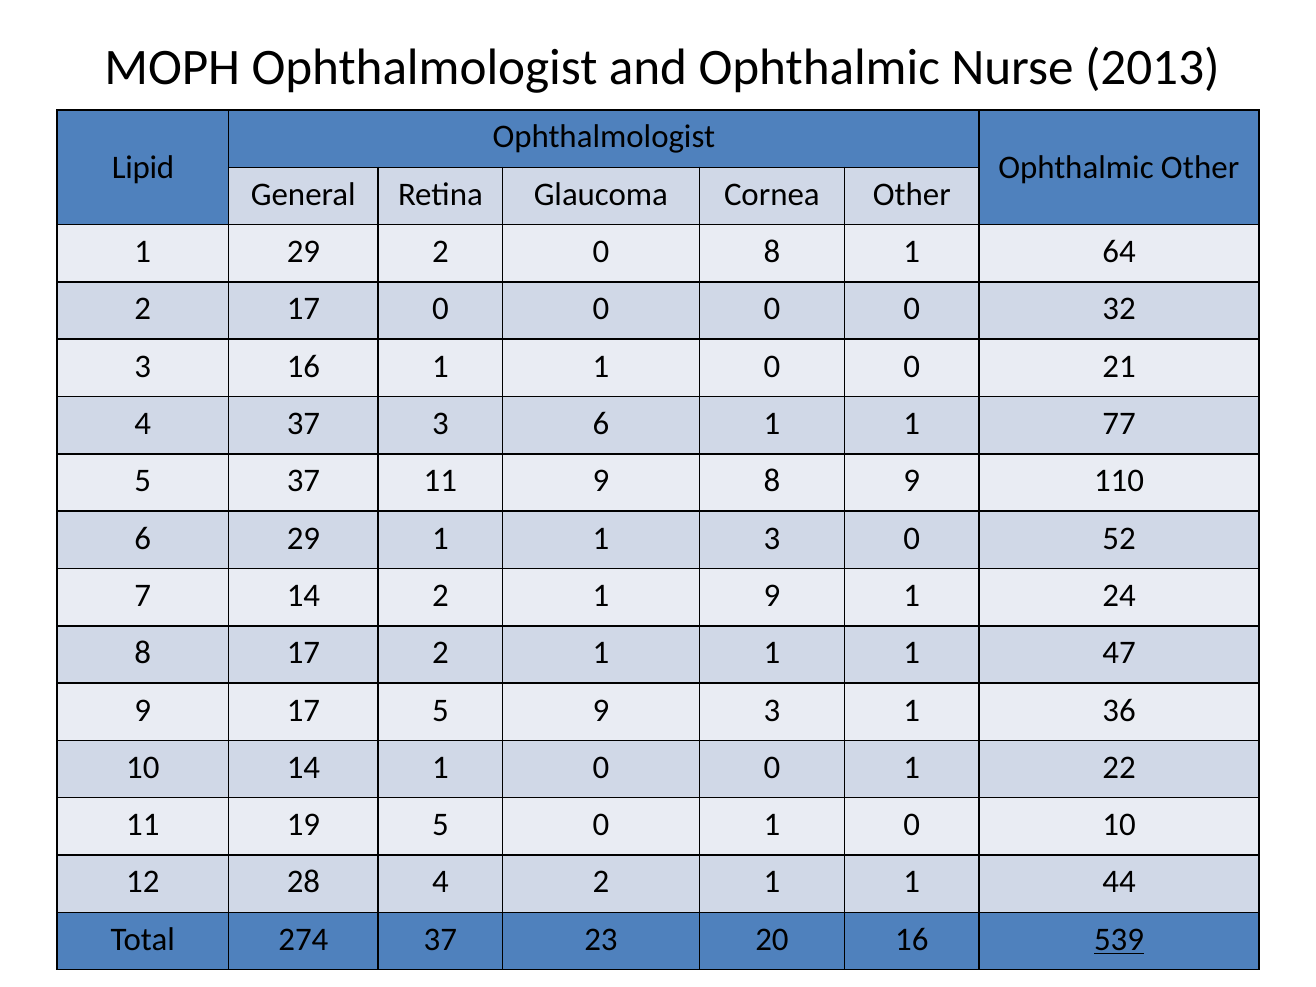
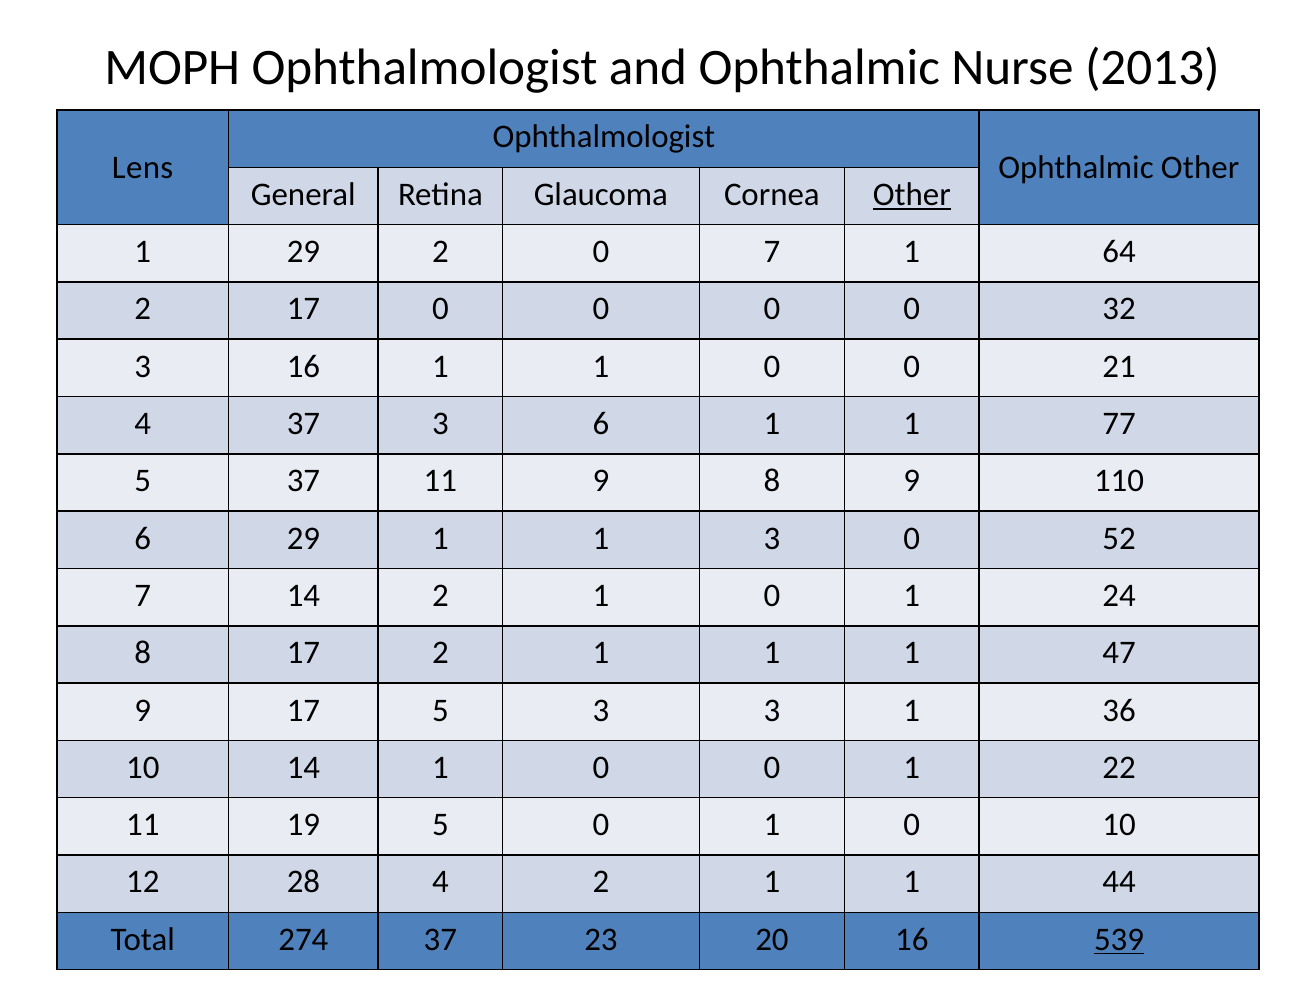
Lipid: Lipid -> Lens (143, 168)
Other underline: none -> present (912, 194)
0 8: 8 -> 7 (772, 252)
2 1 9: 9 -> 0 (772, 596)
5 9: 9 -> 3 (601, 710)
